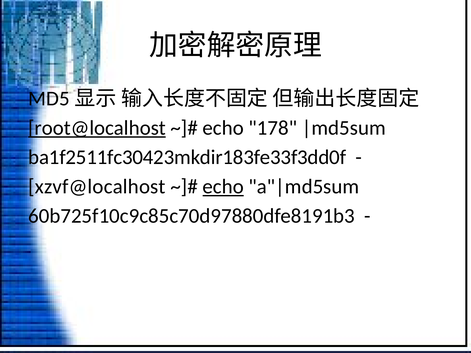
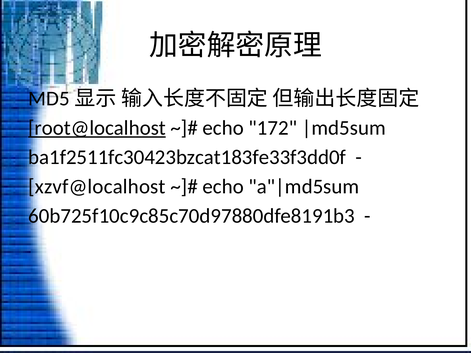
178: 178 -> 172 (273, 128)
ba1f2511fc30423mkdir183fe33f3dd0f: ba1f2511fc30423mkdir183fe33f3dd0f -> ba1f2511fc30423bzcat183fe33f3dd0f (187, 157)
echo underline: present -> none (223, 187)
